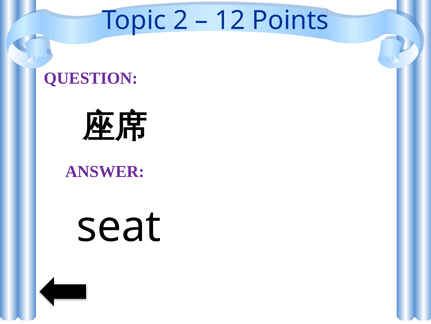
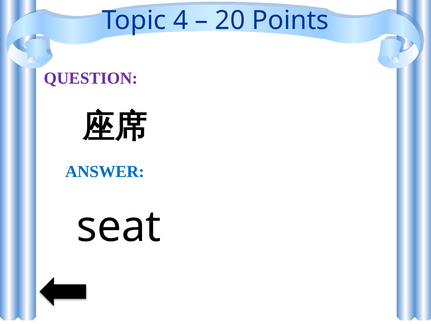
2: 2 -> 4 (181, 20)
12: 12 -> 20 (230, 20)
ANSWER colour: purple -> blue (105, 171)
